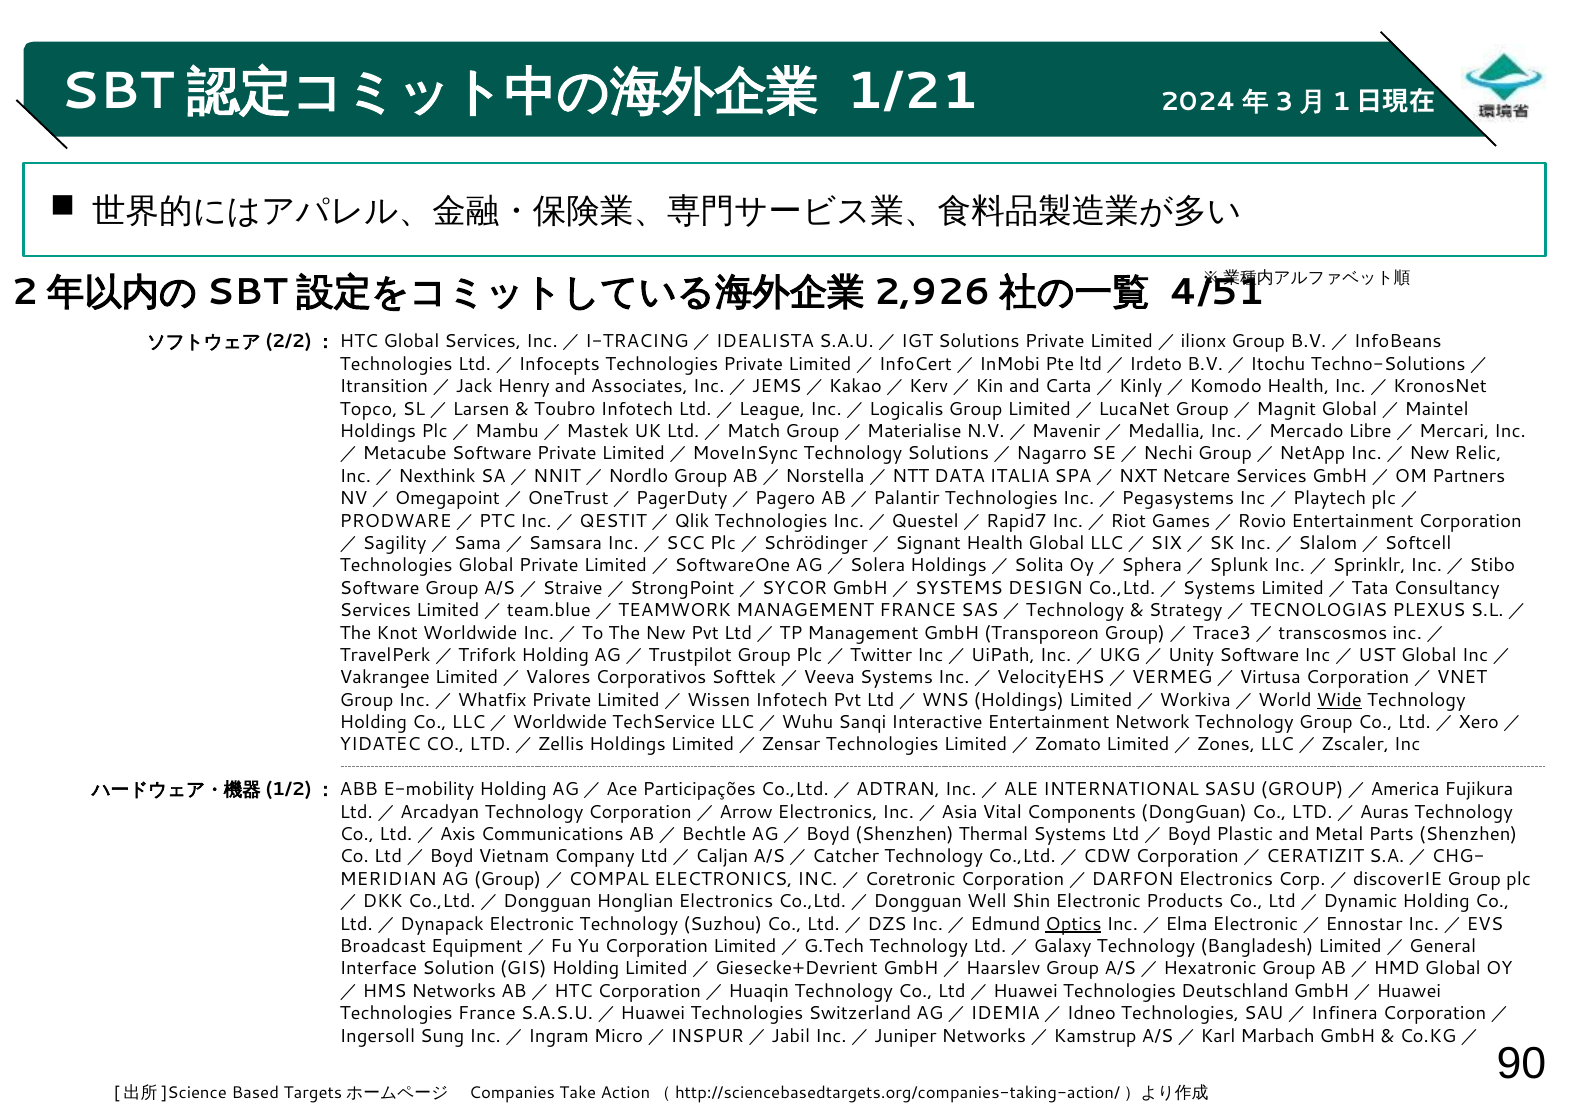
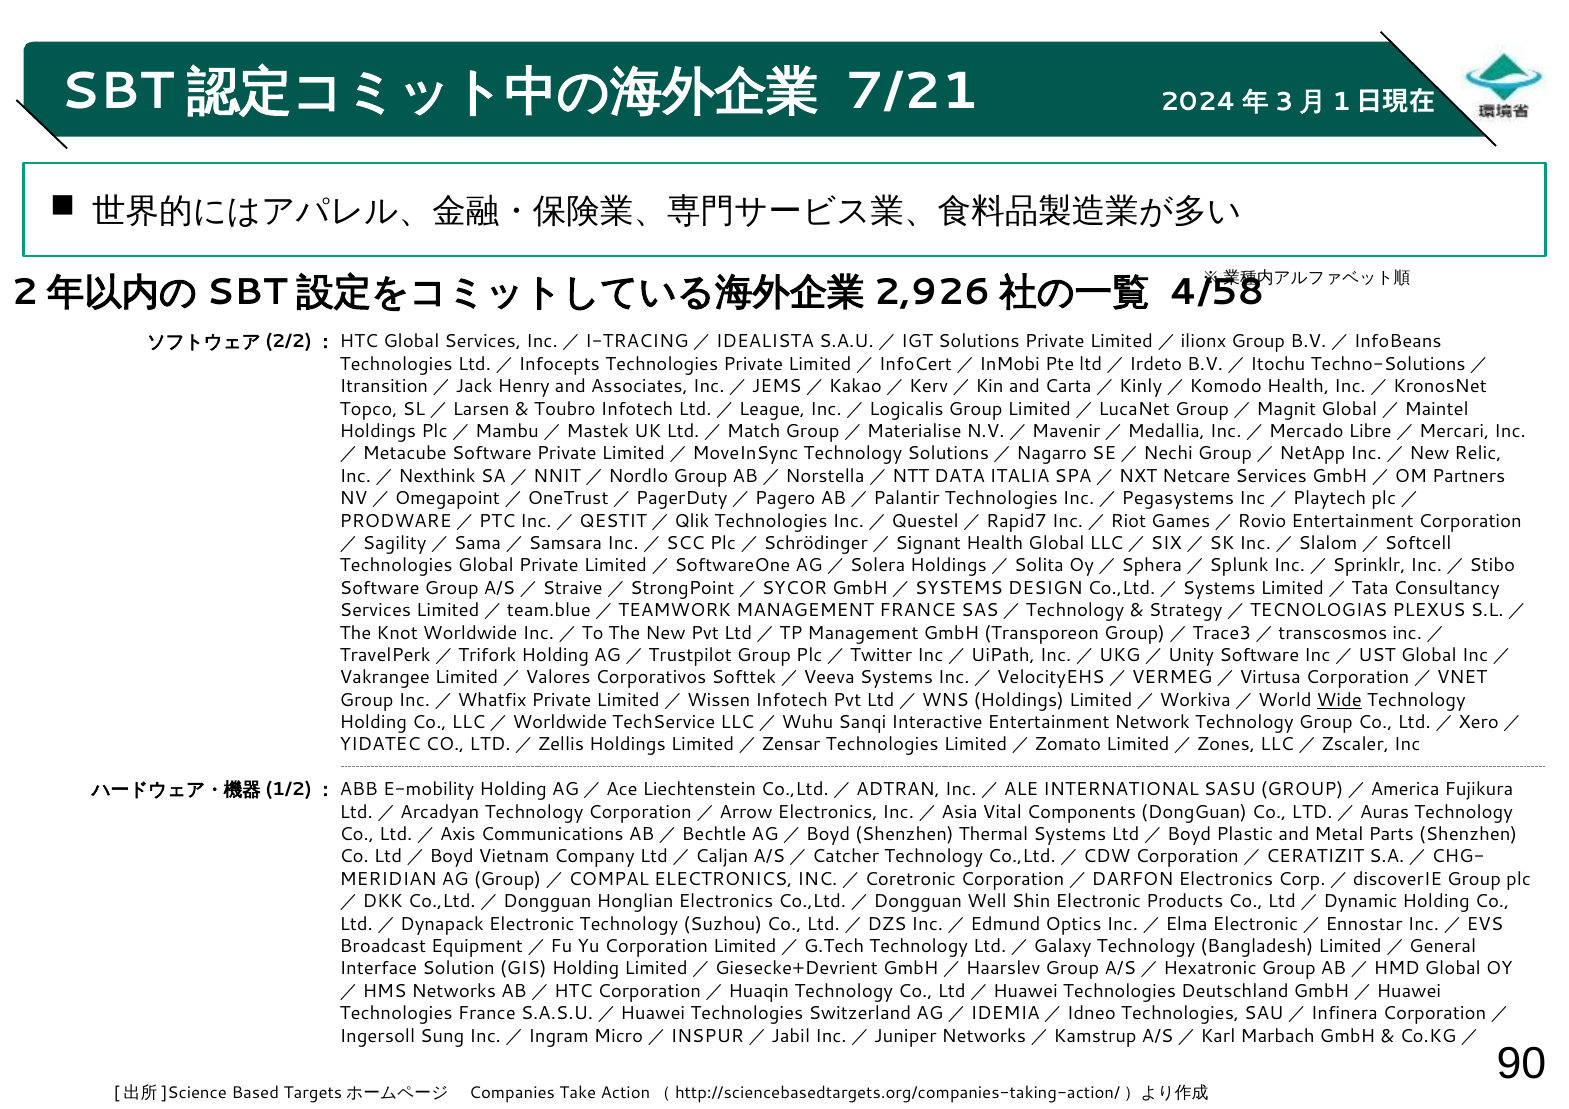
1/21: 1/21 -> 7/21 (913, 92)
4/51: 4/51 -> 4/58 (1217, 292)
Participações: Participações -> Liechtenstein (699, 790)
Optics underline: present -> none (1073, 924)
